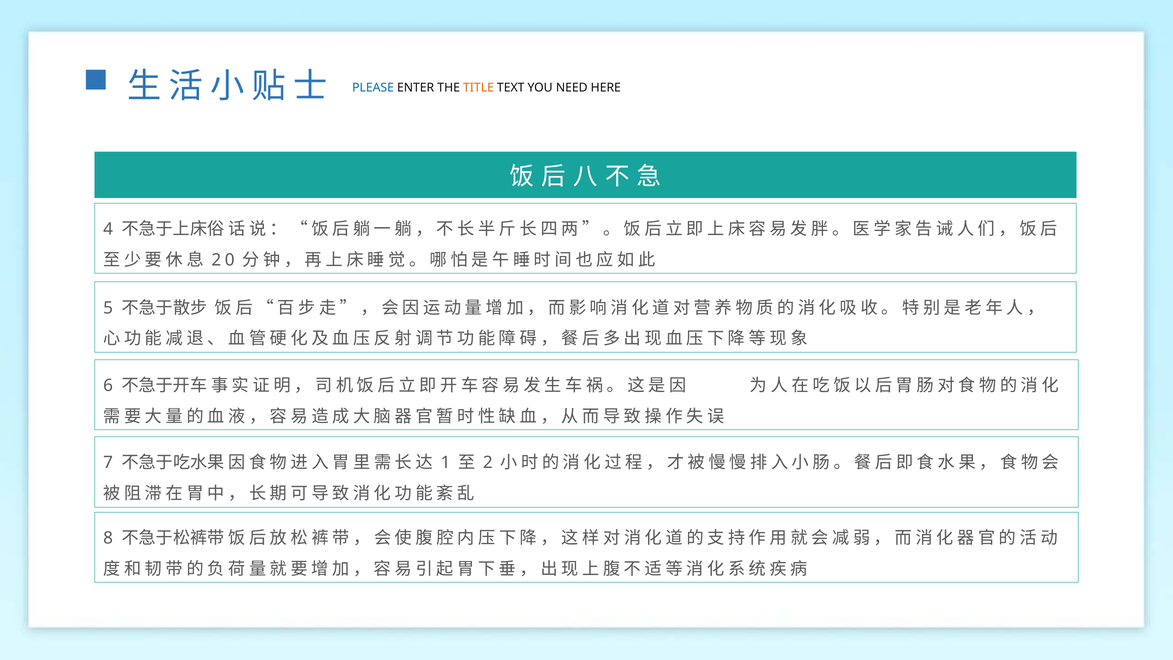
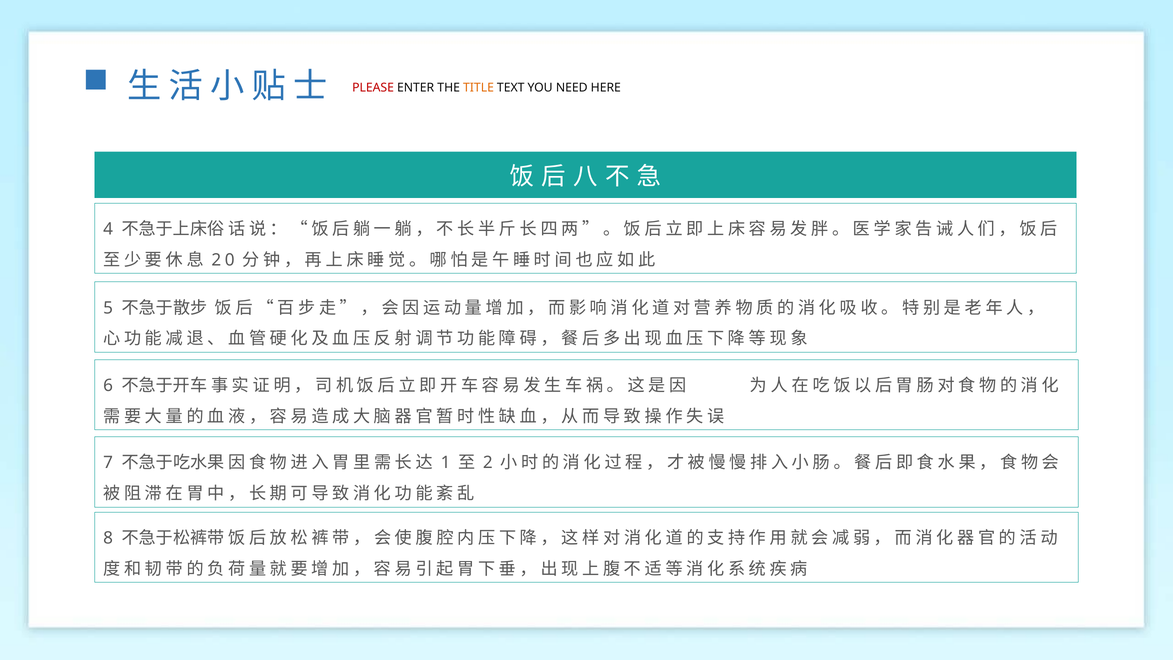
PLEASE colour: blue -> red (373, 88)
